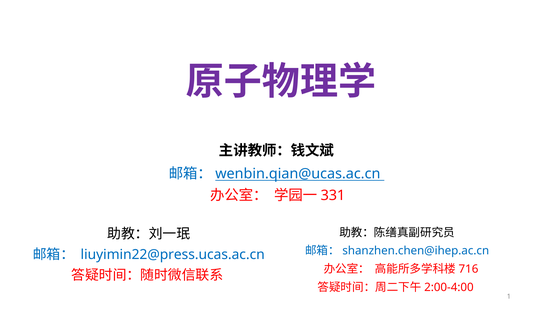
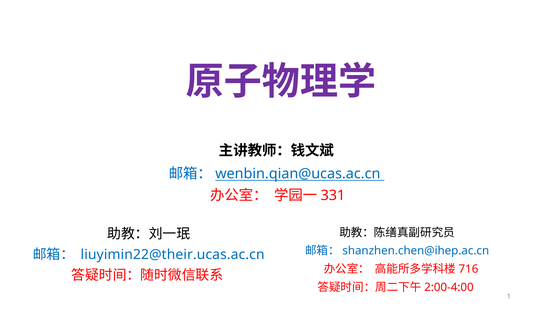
liuyimin22@press.ucas.ac.cn: liuyimin22@press.ucas.ac.cn -> liuyimin22@their.ucas.ac.cn (173, 255)
